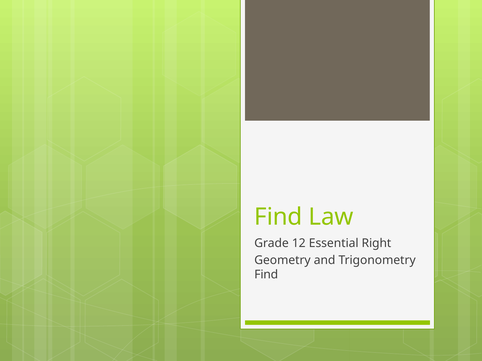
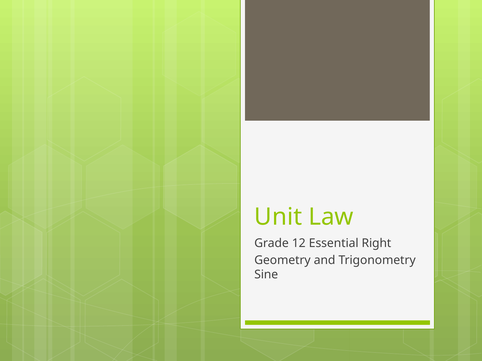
Find: Find -> Unit (278, 217)
Find: Find -> Sine (266, 275)
